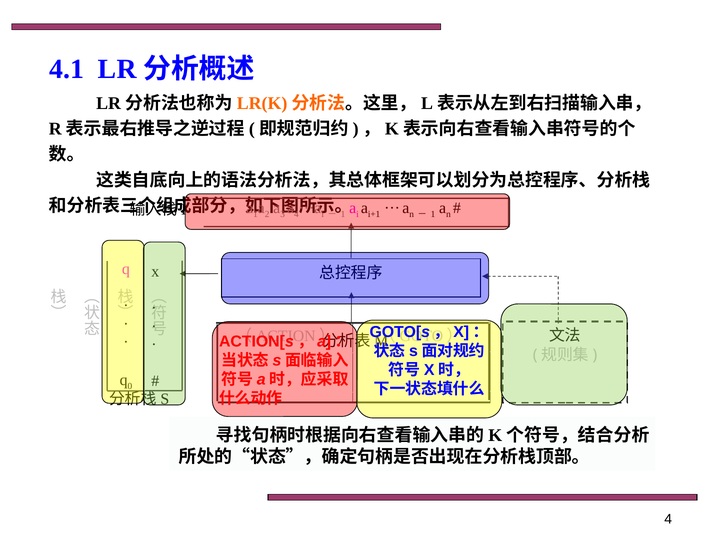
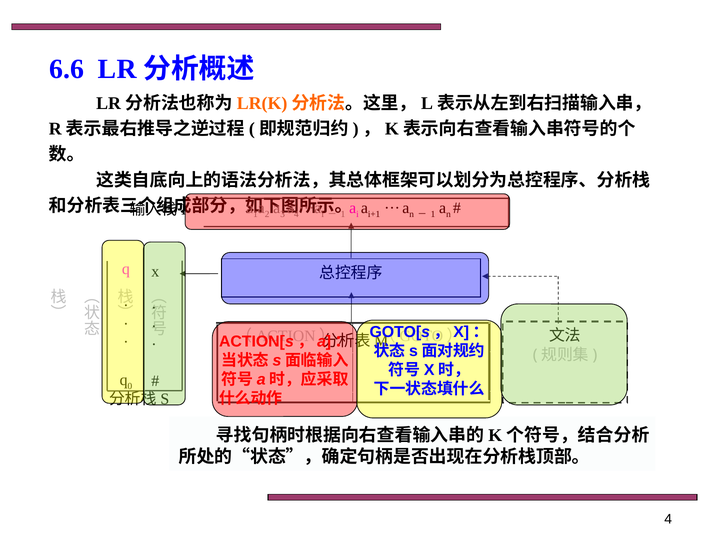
4.1: 4.1 -> 6.6 (67, 69)
